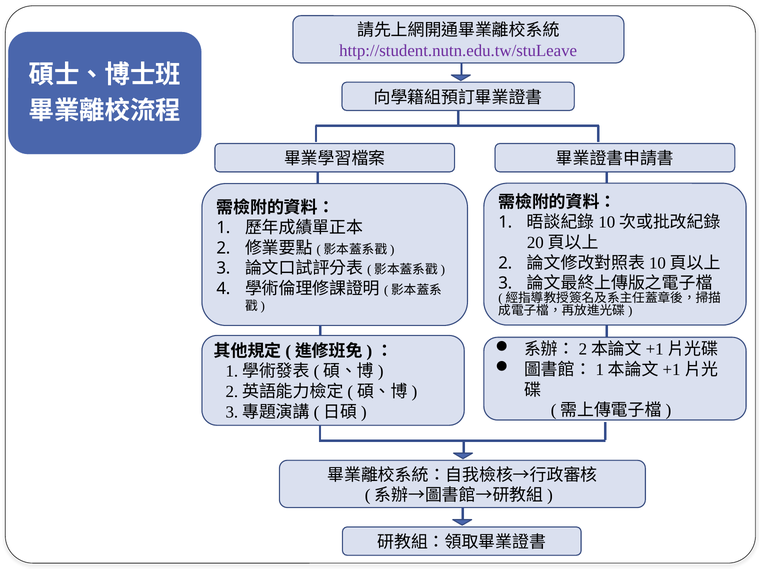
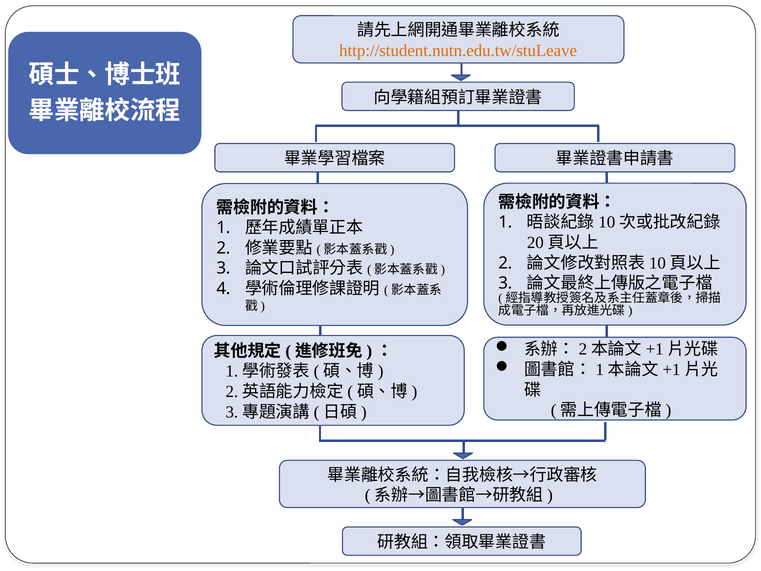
http://student.nutn.edu.tw/stuLeave colour: purple -> orange (458, 51)
